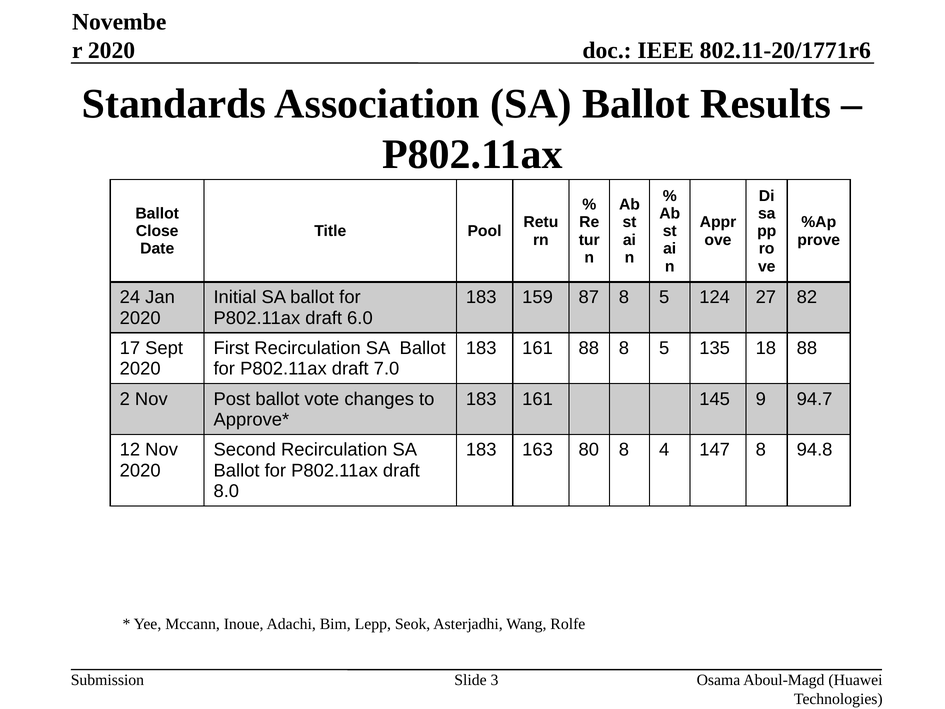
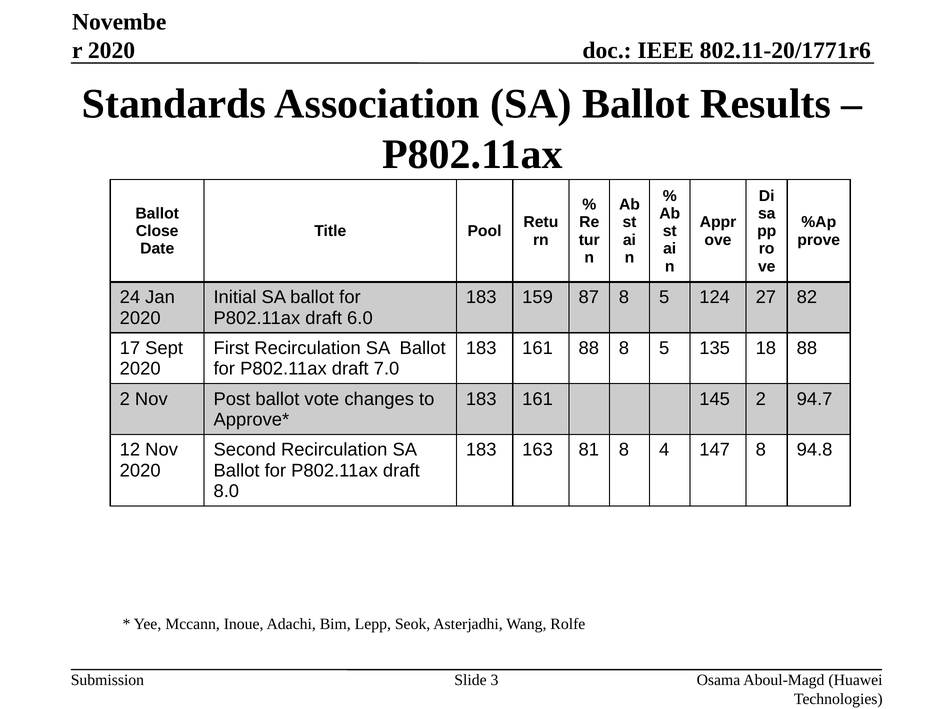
145 9: 9 -> 2 (761, 399)
80: 80 -> 81 (589, 450)
